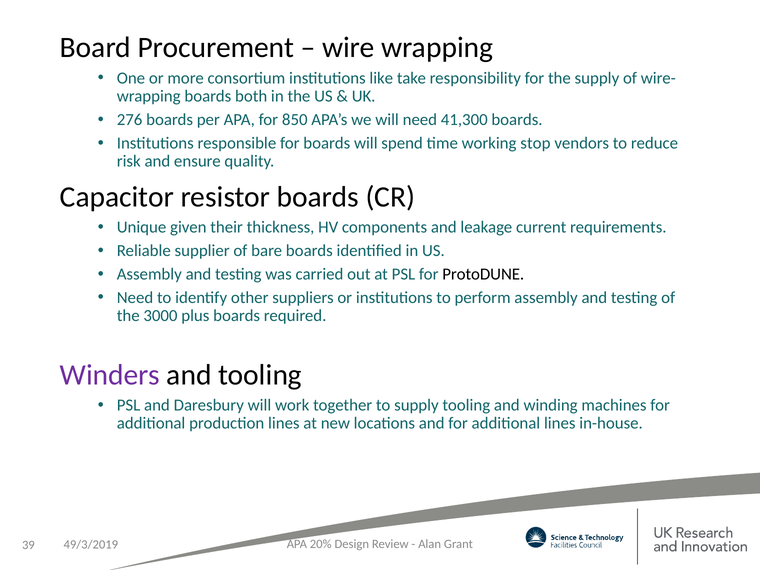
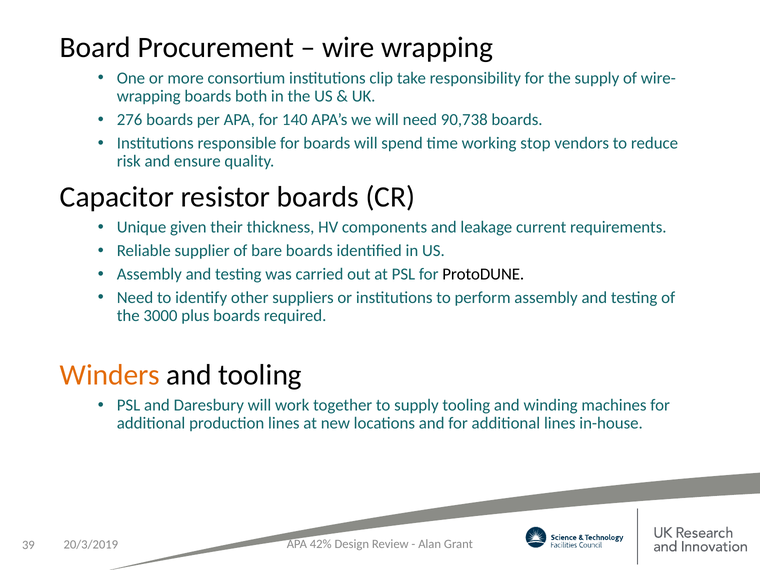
like: like -> clip (381, 78)
850: 850 -> 140 (295, 120)
41,300: 41,300 -> 90,738 (464, 120)
Winders colour: purple -> orange (110, 375)
20%: 20% -> 42% (321, 544)
49/3/2019: 49/3/2019 -> 20/3/2019 (91, 544)
